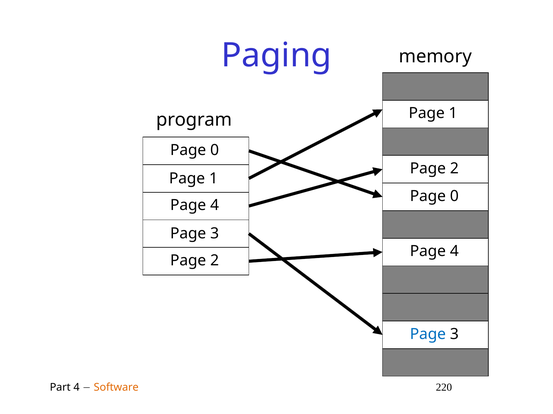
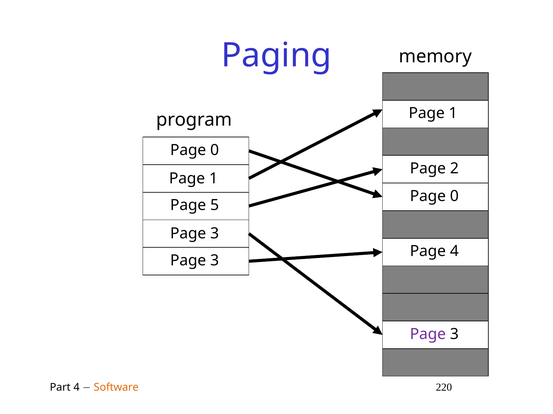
4: 4 -> 5 (215, 206)
2: 2 -> 3 (215, 261)
Page colour: blue -> purple (428, 335)
